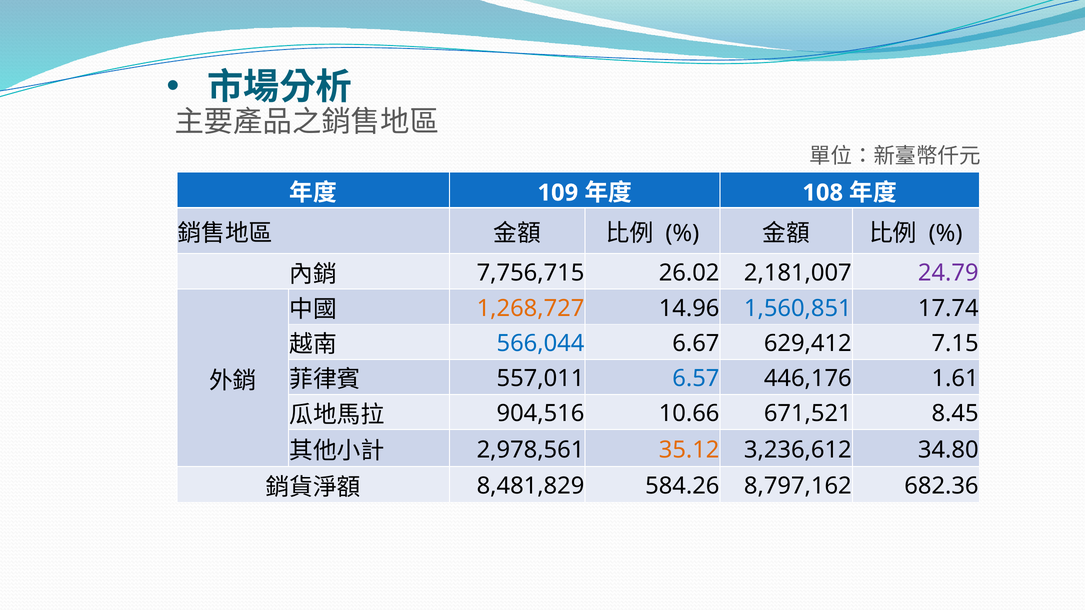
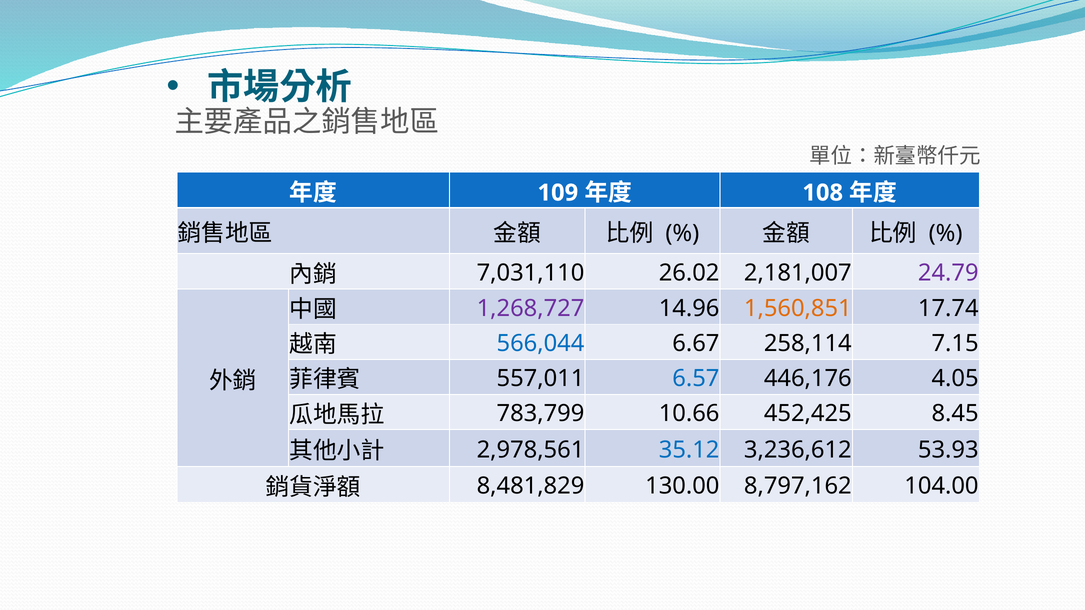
7,756,715: 7,756,715 -> 7,031,110 (530, 273)
1,268,727 colour: orange -> purple (530, 309)
1,560,851 colour: blue -> orange (798, 309)
629,412: 629,412 -> 258,114 (808, 344)
1.61: 1.61 -> 4.05 (955, 379)
904,516: 904,516 -> 783,799 (540, 414)
671,521: 671,521 -> 452,425 (808, 414)
35.12 colour: orange -> blue (689, 450)
34.80: 34.80 -> 53.93 (948, 450)
584.26: 584.26 -> 130.00 (682, 486)
682.36: 682.36 -> 104.00 (941, 486)
